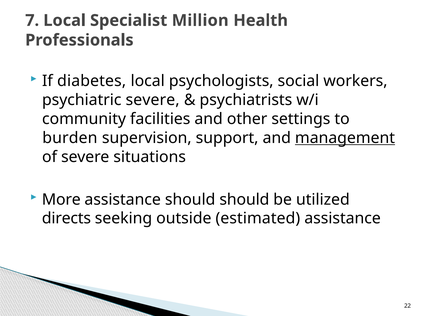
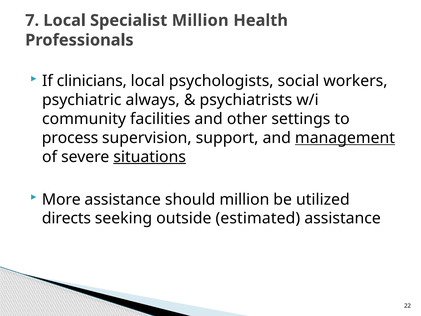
diabetes: diabetes -> clinicians (92, 81)
psychiatric severe: severe -> always (153, 100)
burden: burden -> process (70, 138)
situations underline: none -> present (150, 157)
should should: should -> million (244, 199)
